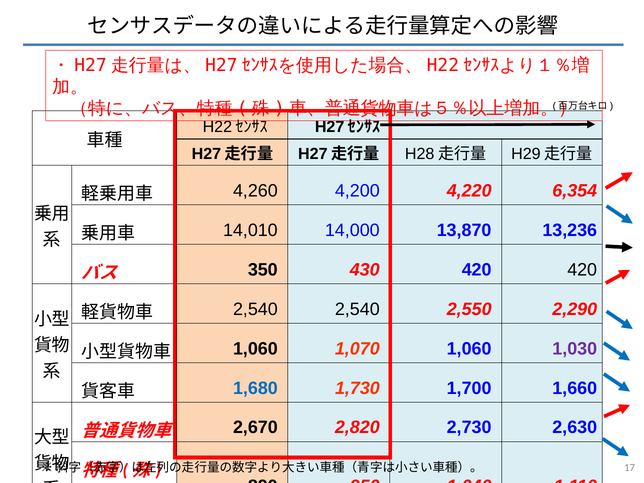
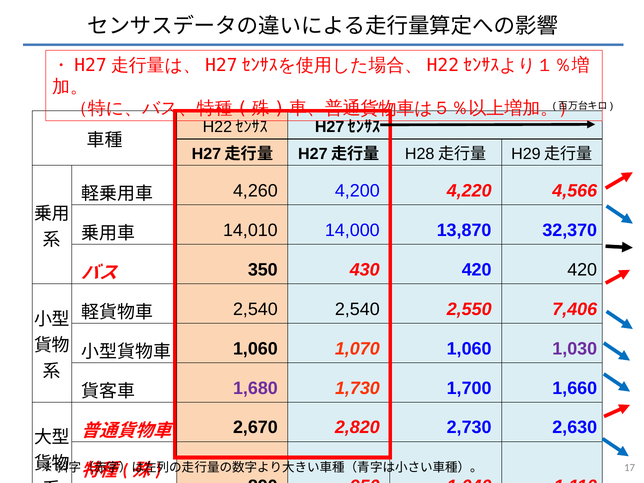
6,354: 6,354 -> 4,566 (575, 191)
13,236: 13,236 -> 32,370 (570, 230)
2,290: 2,290 -> 7,406 (575, 309)
1,680 colour: blue -> purple (255, 388)
